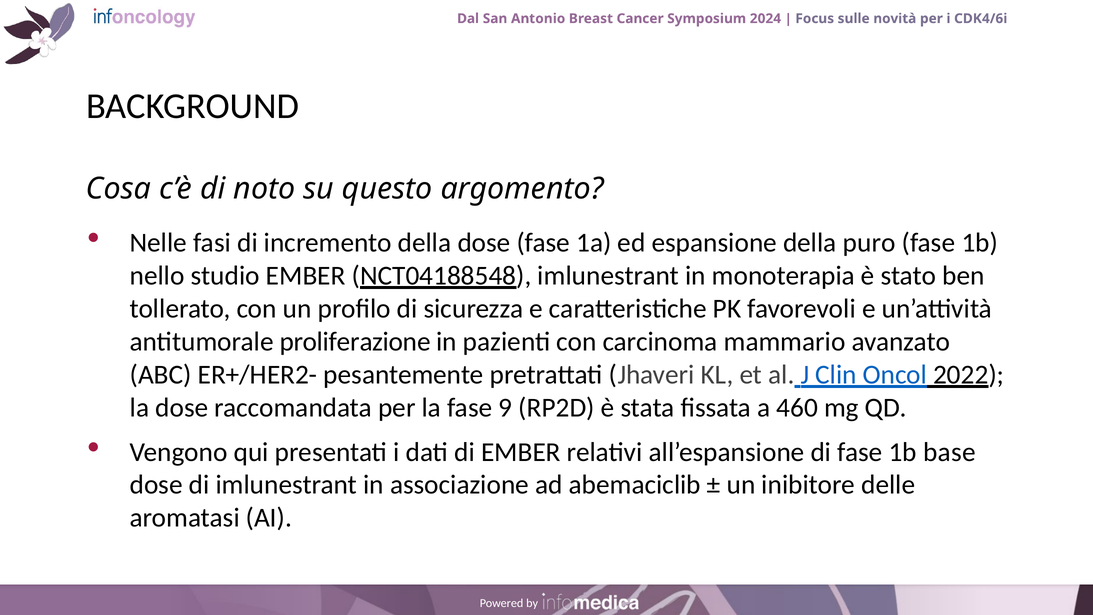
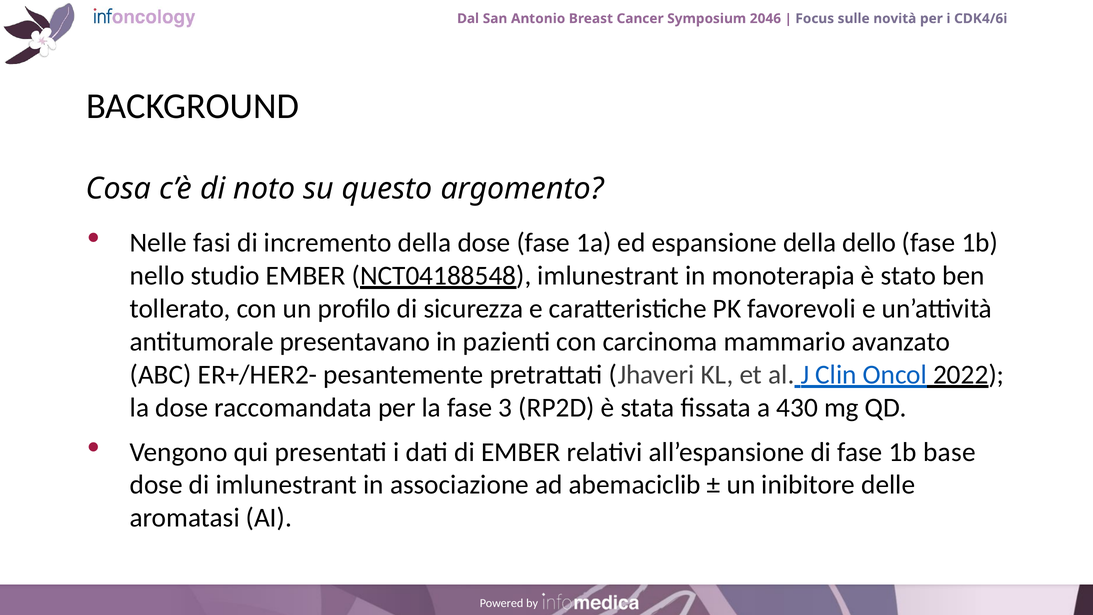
2024: 2024 -> 2046 (765, 19)
puro: puro -> dello (869, 243)
proliferazione: proliferazione -> presentavano (355, 342)
9: 9 -> 3 (505, 408)
460: 460 -> 430 (797, 408)
